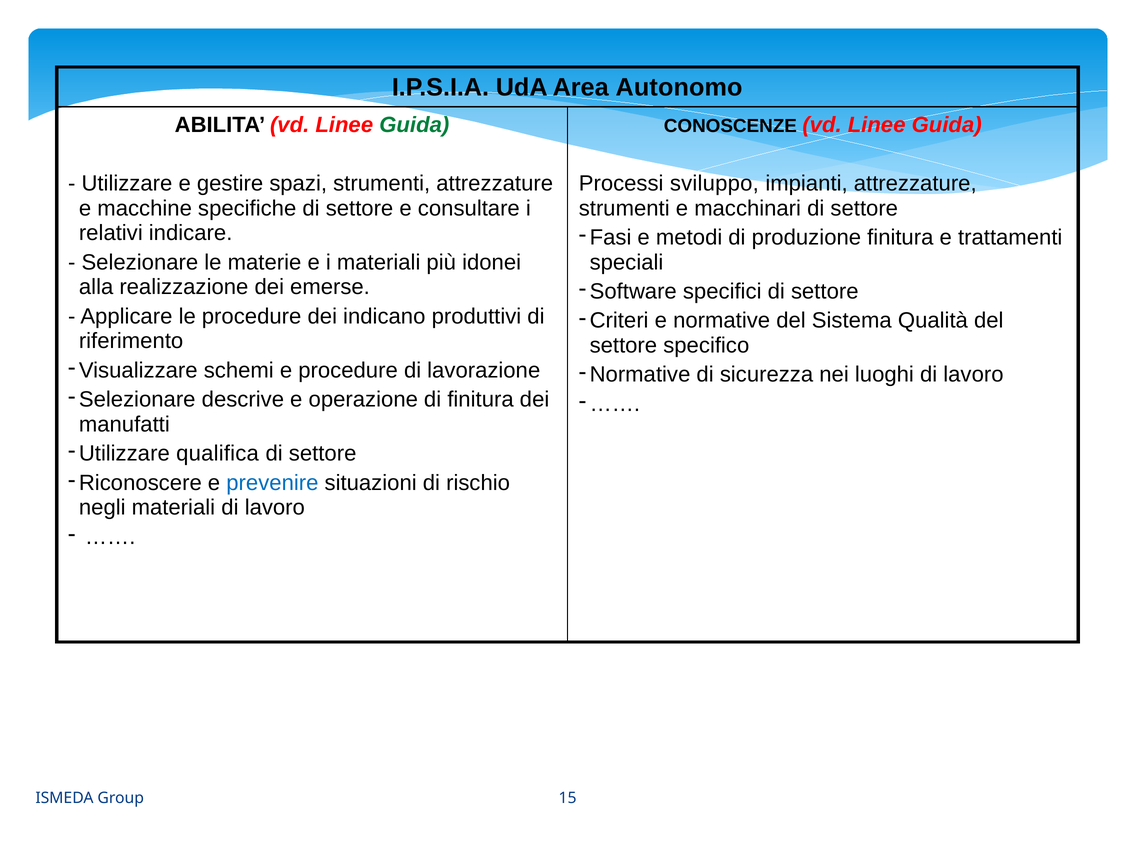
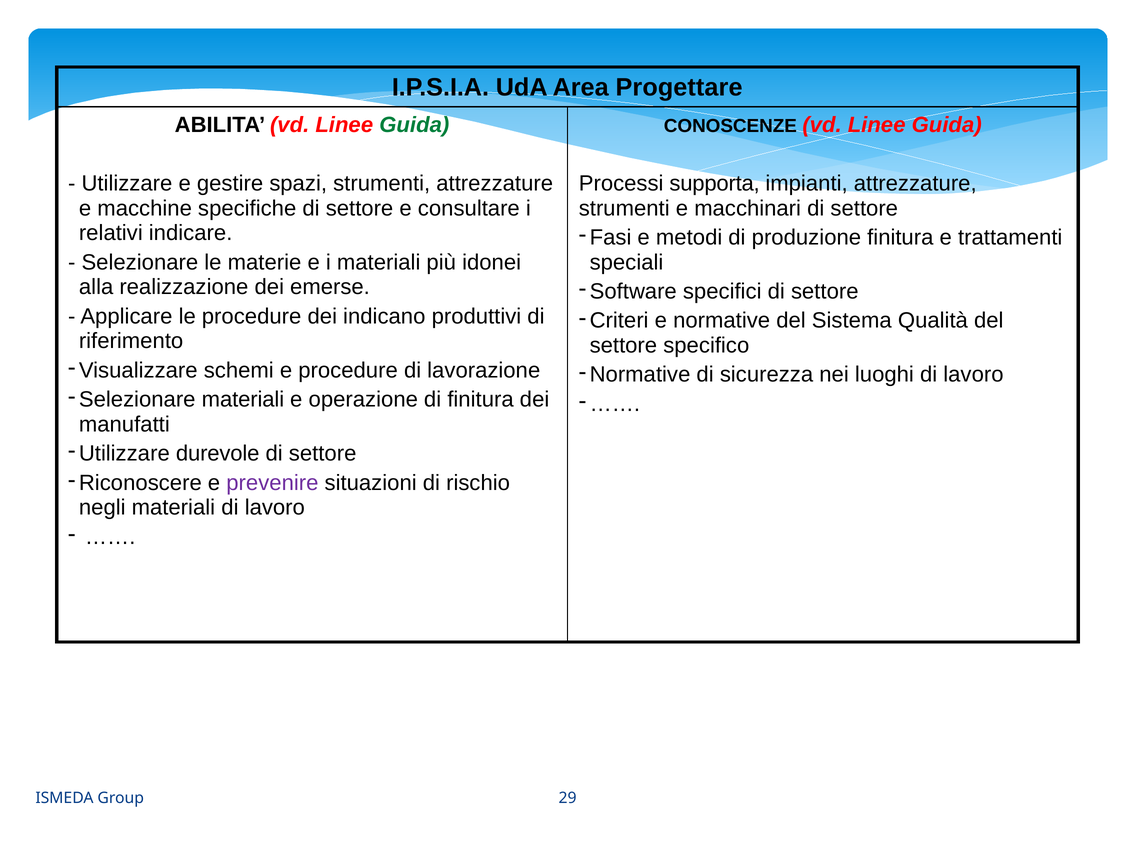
Autonomo: Autonomo -> Progettare (679, 87)
sviluppo: sviluppo -> supporta (715, 184)
Selezionare descrive: descrive -> materiali (243, 400)
qualifica: qualifica -> durevole (218, 454)
prevenire colour: blue -> purple (272, 483)
15: 15 -> 29 (568, 798)
